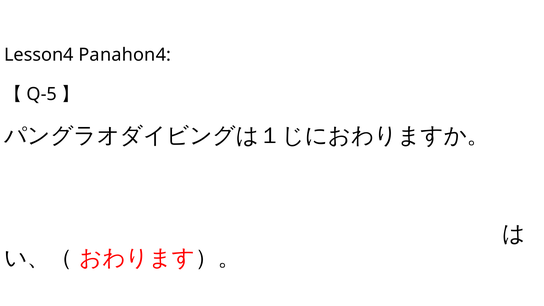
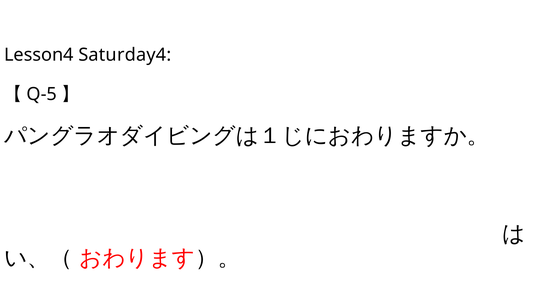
Panahon4: Panahon4 -> Saturday4 (125, 55)
